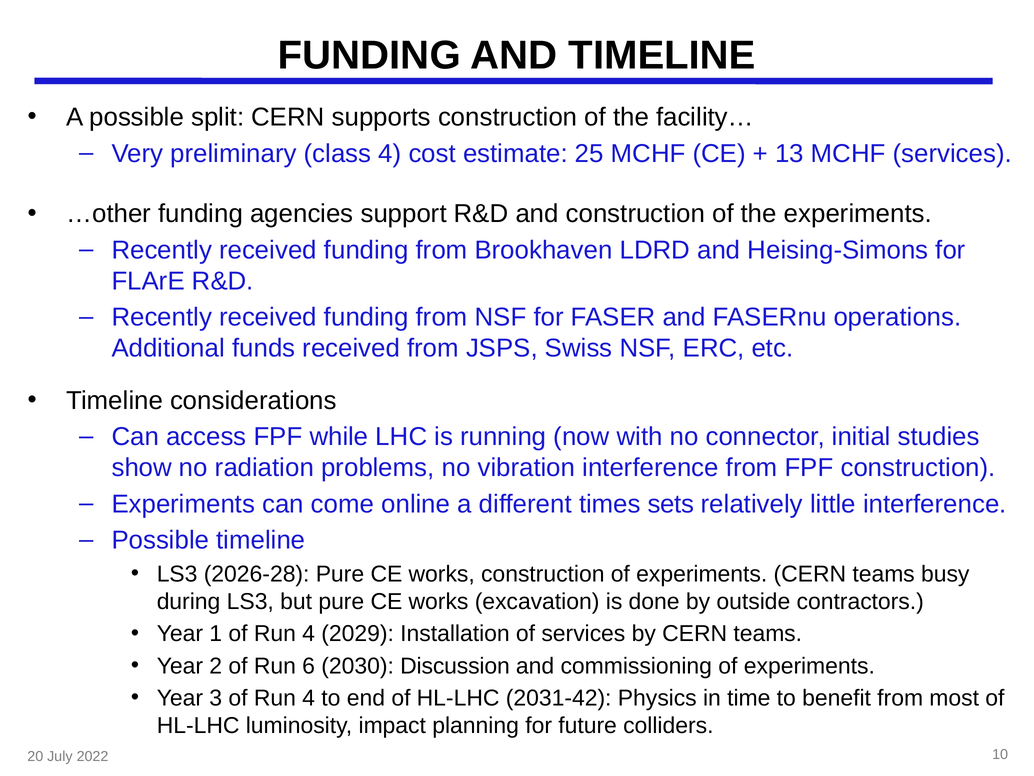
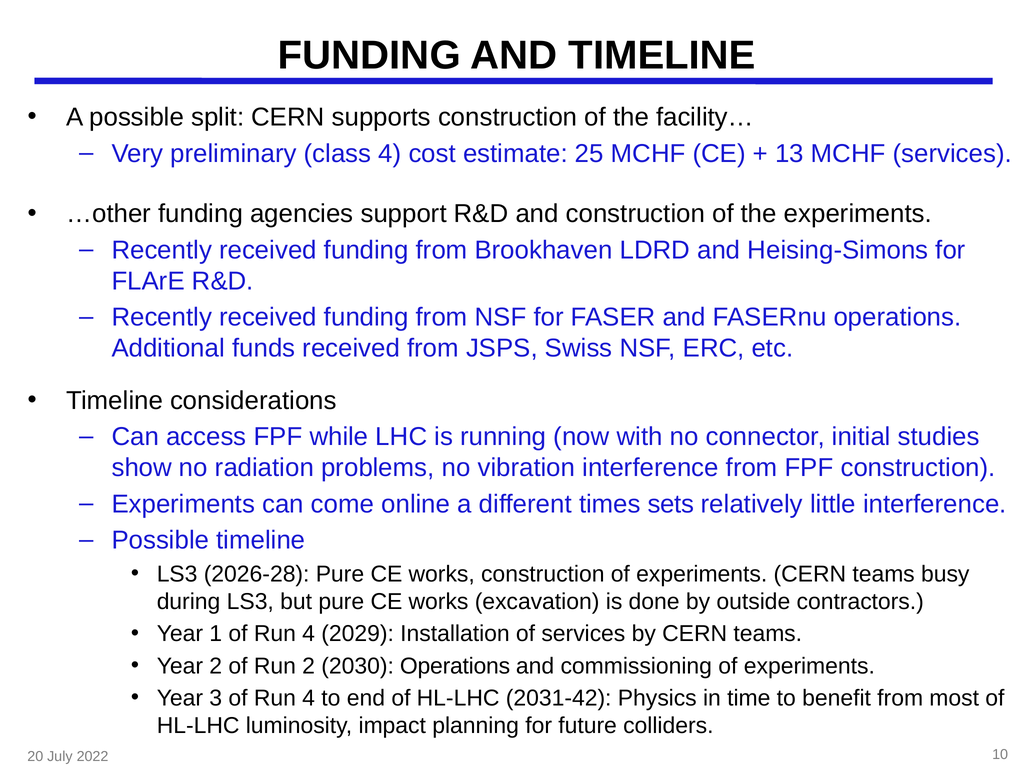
Run 6: 6 -> 2 (309, 666)
2030 Discussion: Discussion -> Operations (455, 666)
